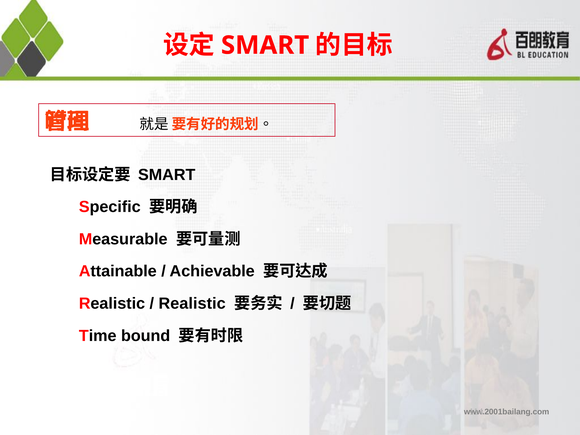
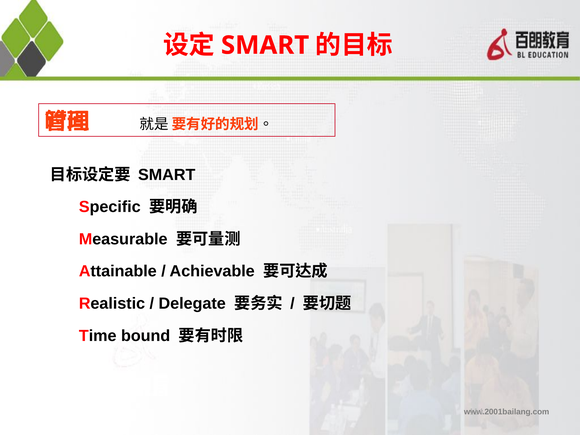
Realistic: Realistic -> Delegate (192, 304)
